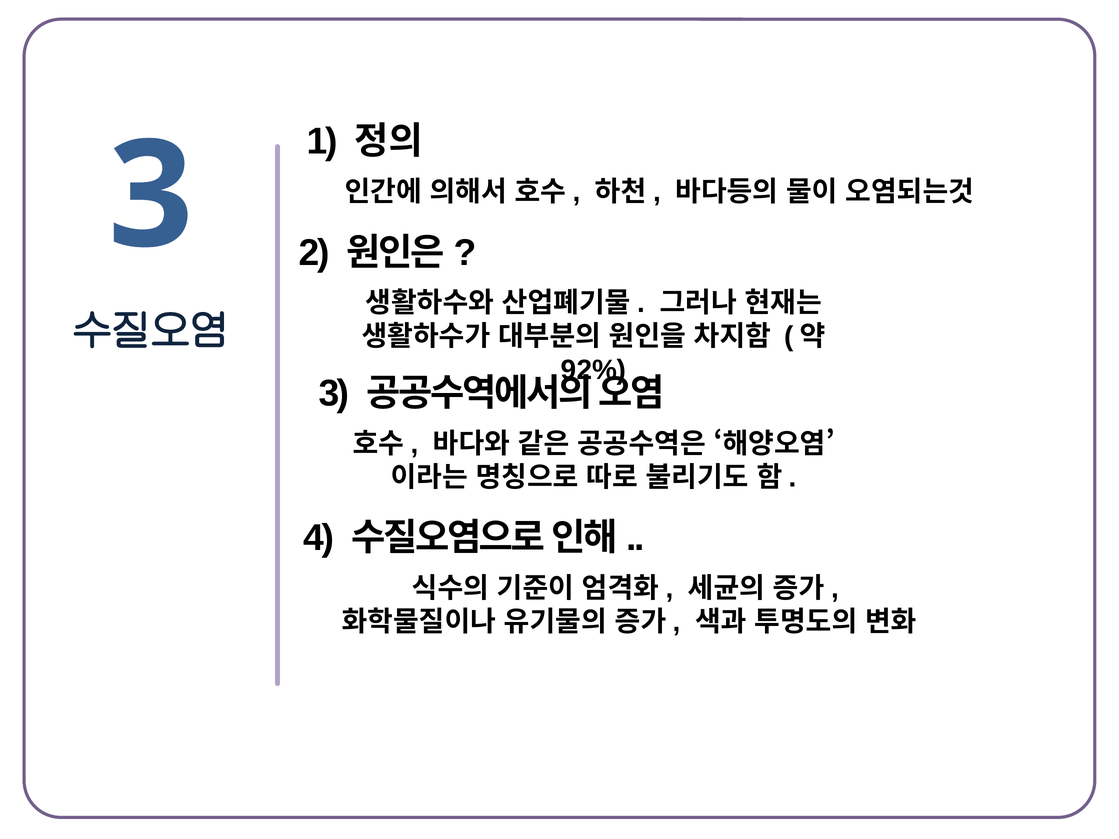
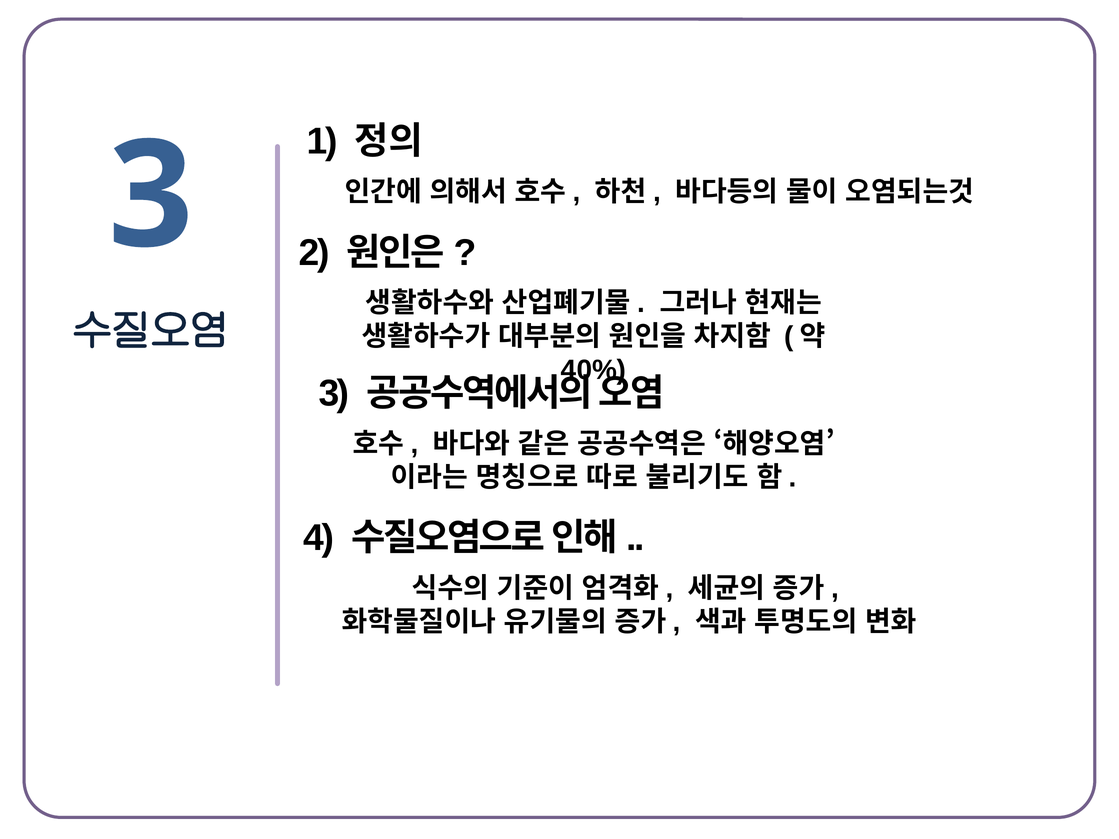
92%: 92% -> 40% (594, 370)
